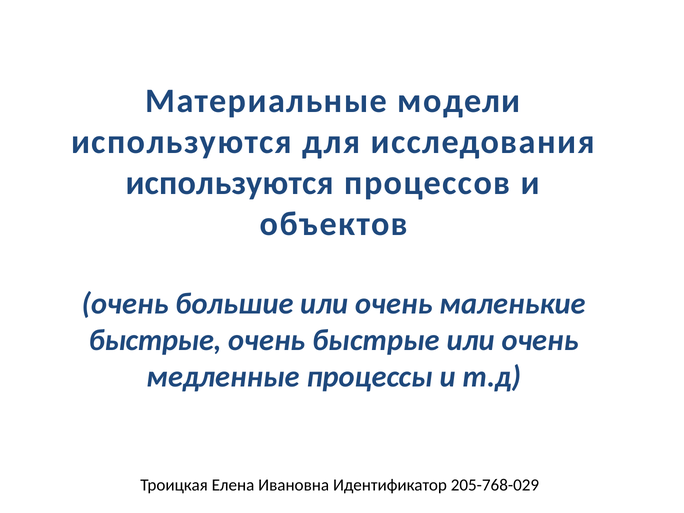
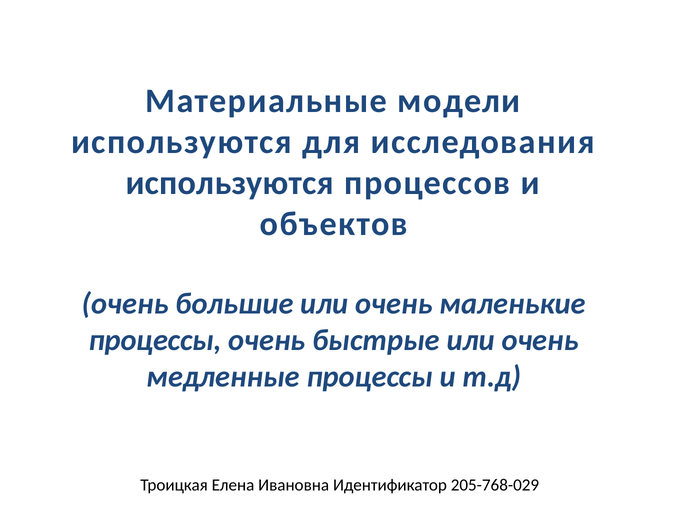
быстрые: быстрые -> процессы (155, 340)
